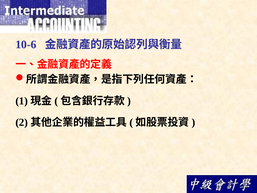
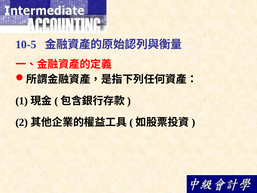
10-6: 10-6 -> 10-5 (26, 45)
